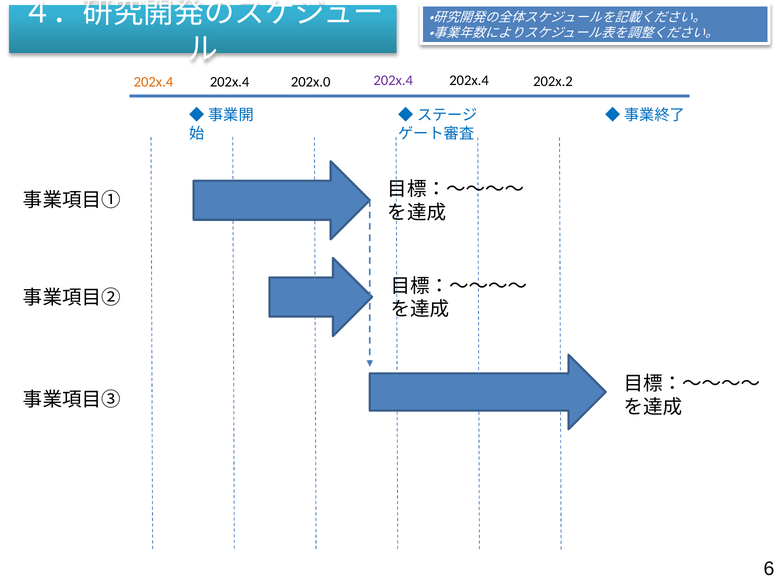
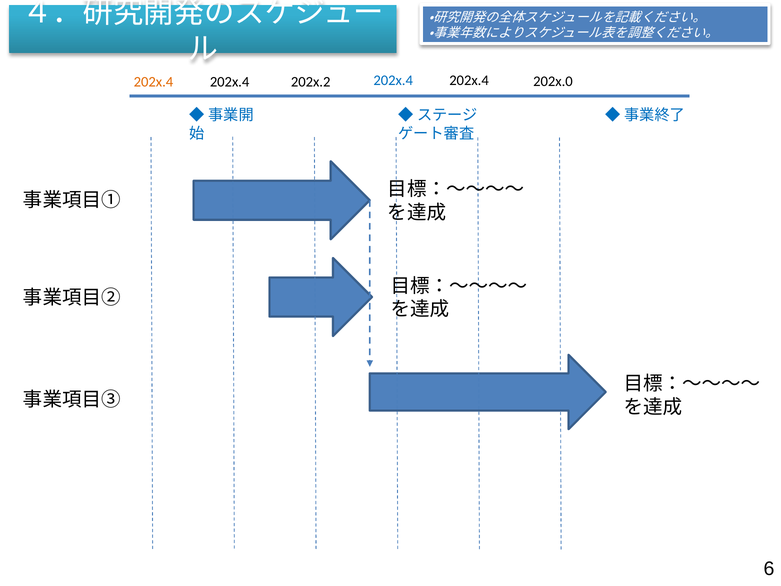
202x.4 colour: purple -> blue (393, 80)
202x.2: 202x.2 -> 202x.0 (553, 82)
202x.0: 202x.0 -> 202x.2 (311, 82)
